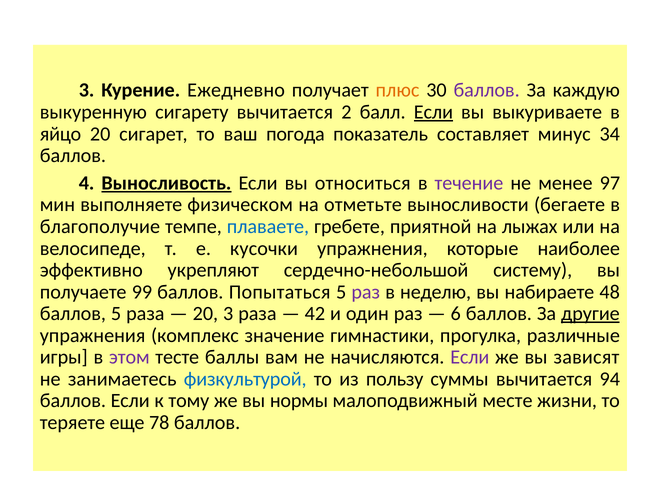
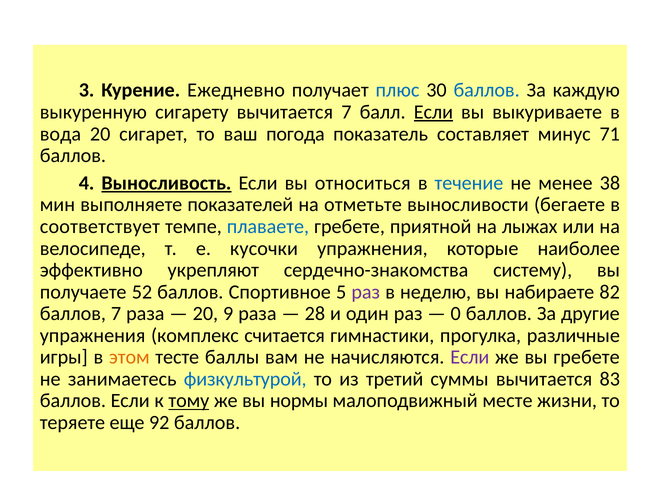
плюс colour: orange -> blue (398, 90)
баллов colour: purple -> blue (487, 90)
вычитается 2: 2 -> 7 (346, 112)
яйцо: яйцо -> вода (60, 134)
34: 34 -> 71 (610, 134)
течение colour: purple -> blue (469, 183)
97: 97 -> 38 (610, 183)
физическом: физическом -> показателей (240, 205)
благополучие: благополучие -> соответствует (100, 227)
сердечно-небольшой: сердечно-небольшой -> сердечно-знакомства (376, 270)
99: 99 -> 52 (142, 292)
Попытаться: Попытаться -> Спортивное (280, 292)
48: 48 -> 82 (610, 292)
баллов 5: 5 -> 7 (116, 314)
20 3: 3 -> 9 (228, 314)
42: 42 -> 28 (315, 314)
6: 6 -> 0 (456, 314)
другие underline: present -> none (590, 314)
значение: значение -> считается (285, 335)
этом colour: purple -> orange (129, 357)
вы зависят: зависят -> гребете (587, 357)
пользу: пользу -> третий (395, 379)
94: 94 -> 83 (610, 379)
тому underline: none -> present (189, 401)
78: 78 -> 92 (159, 423)
